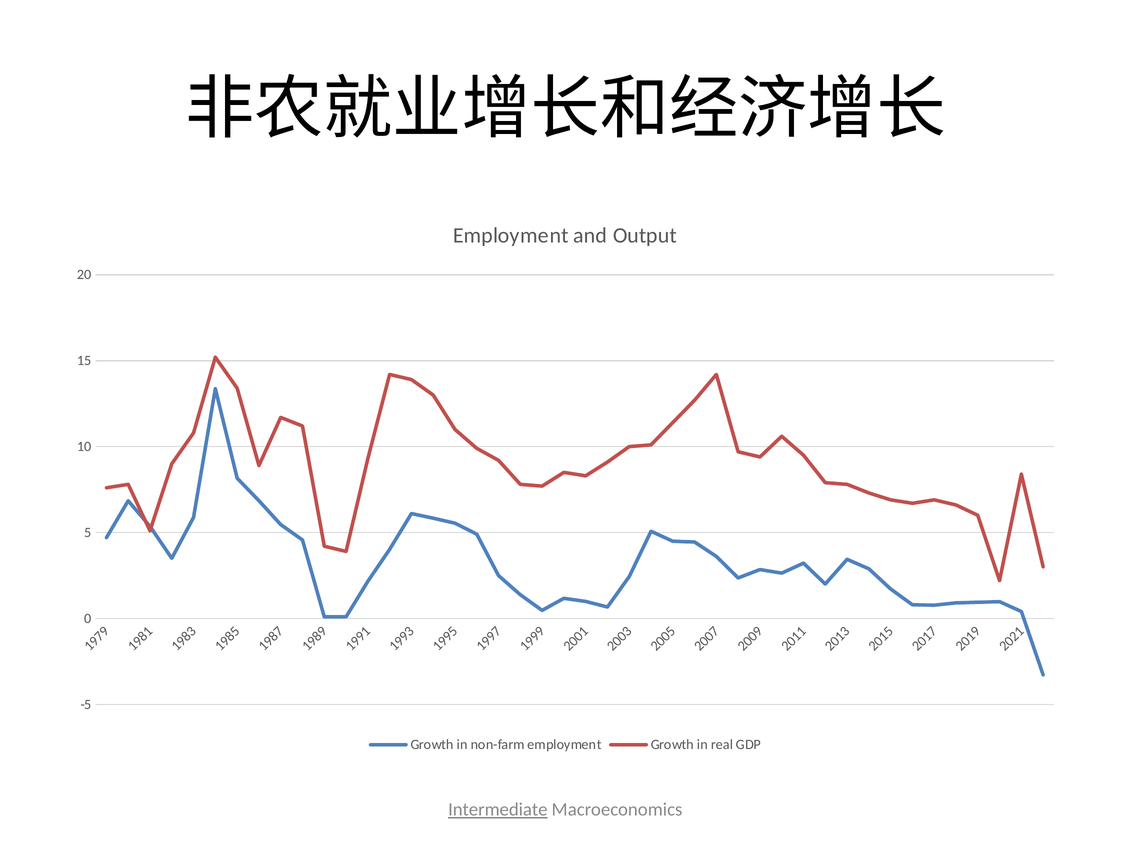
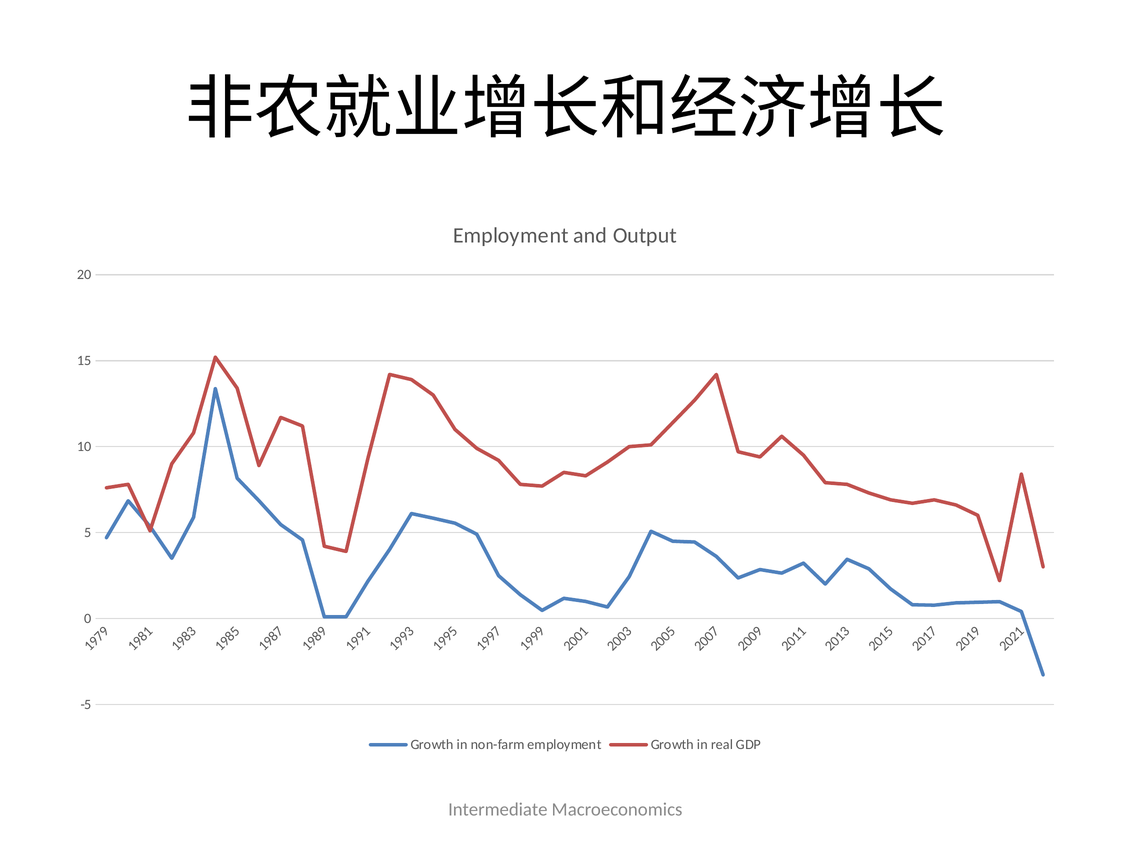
Intermediate underline: present -> none (498, 810)
